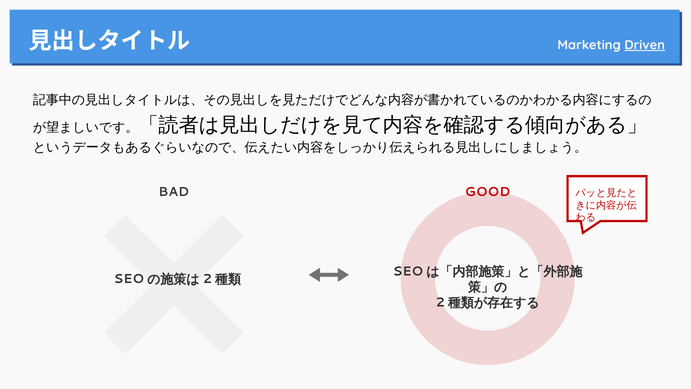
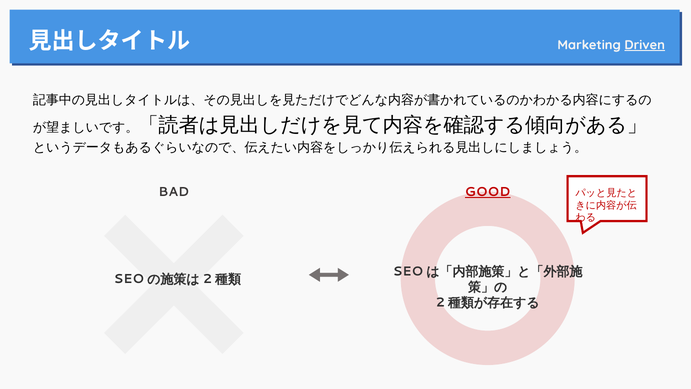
GOOD underline: none -> present (488, 192)
